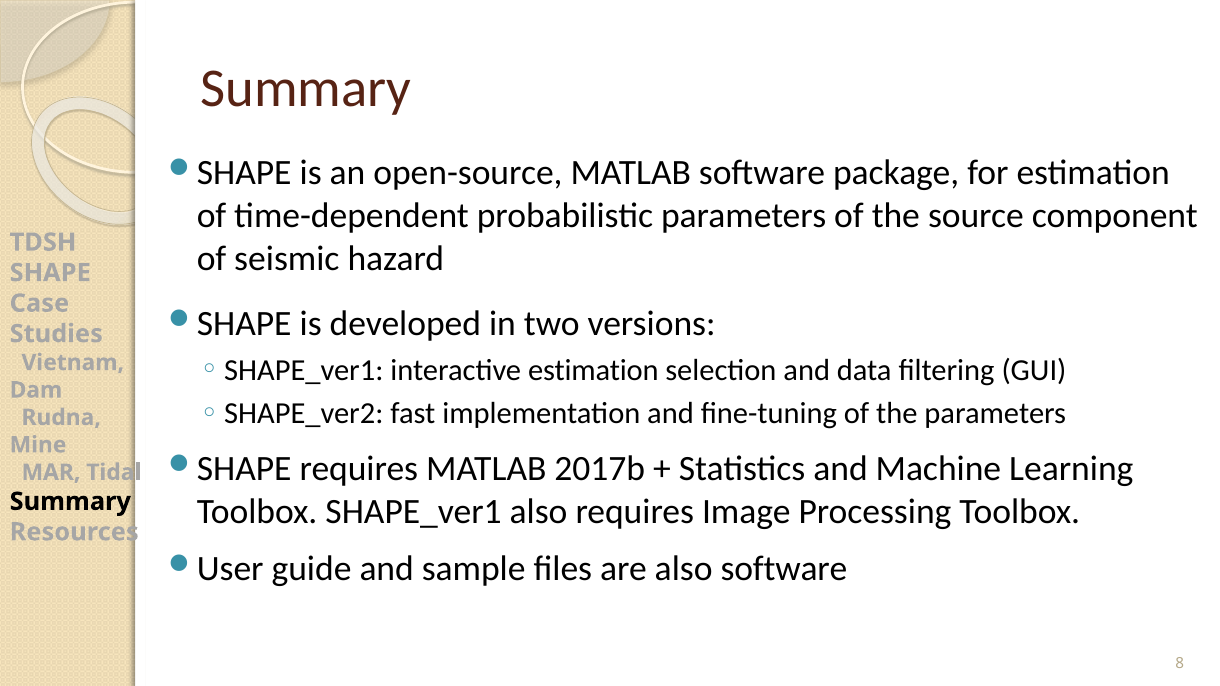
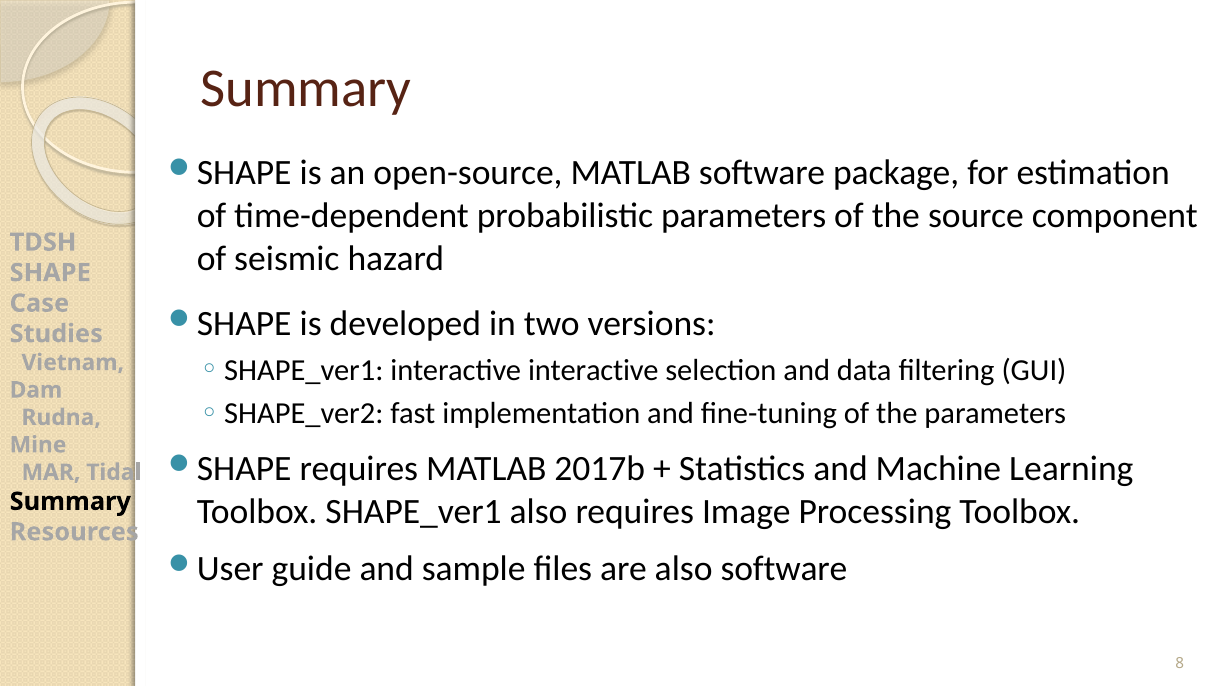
interactive estimation: estimation -> interactive (593, 370)
